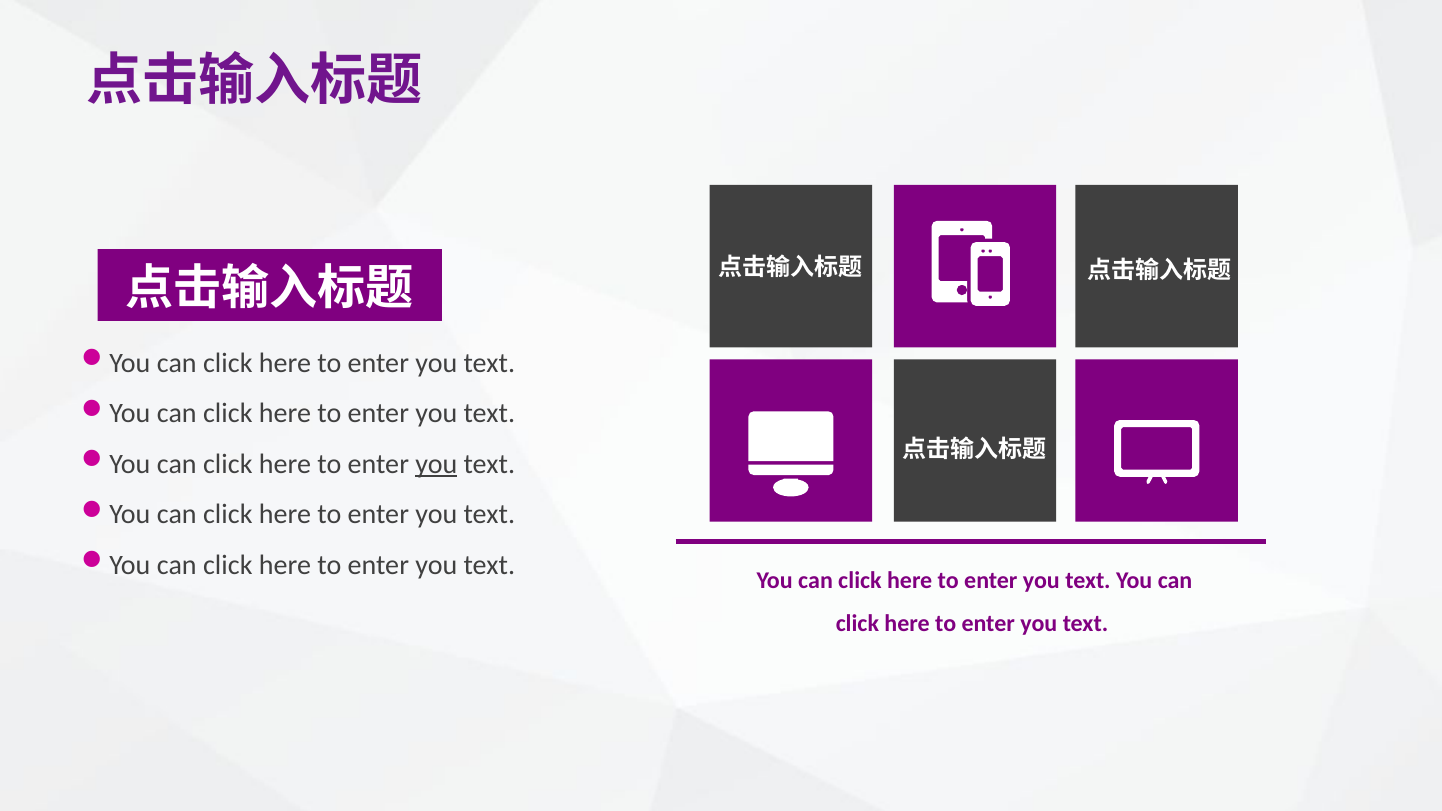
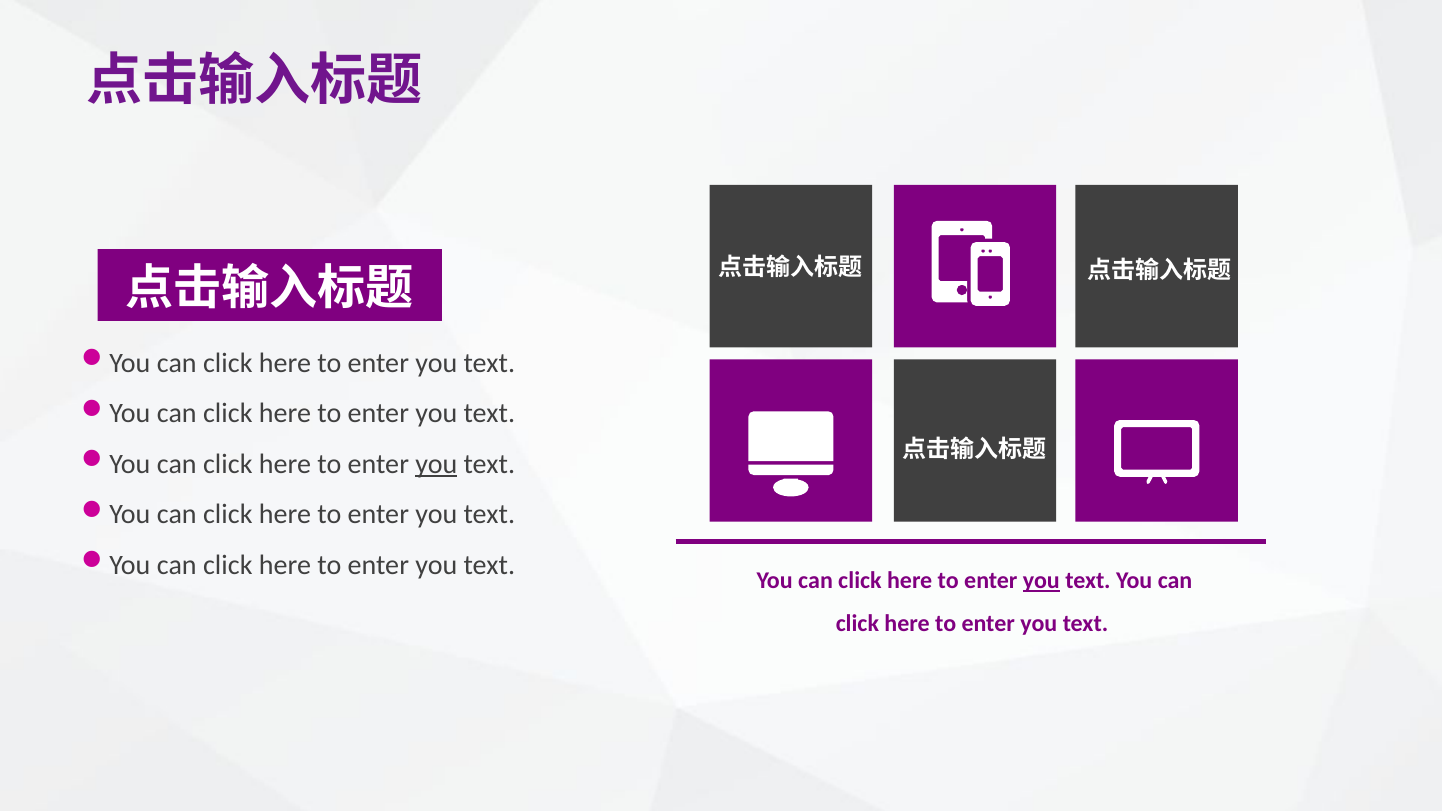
you underline: none -> present (1041, 581)
